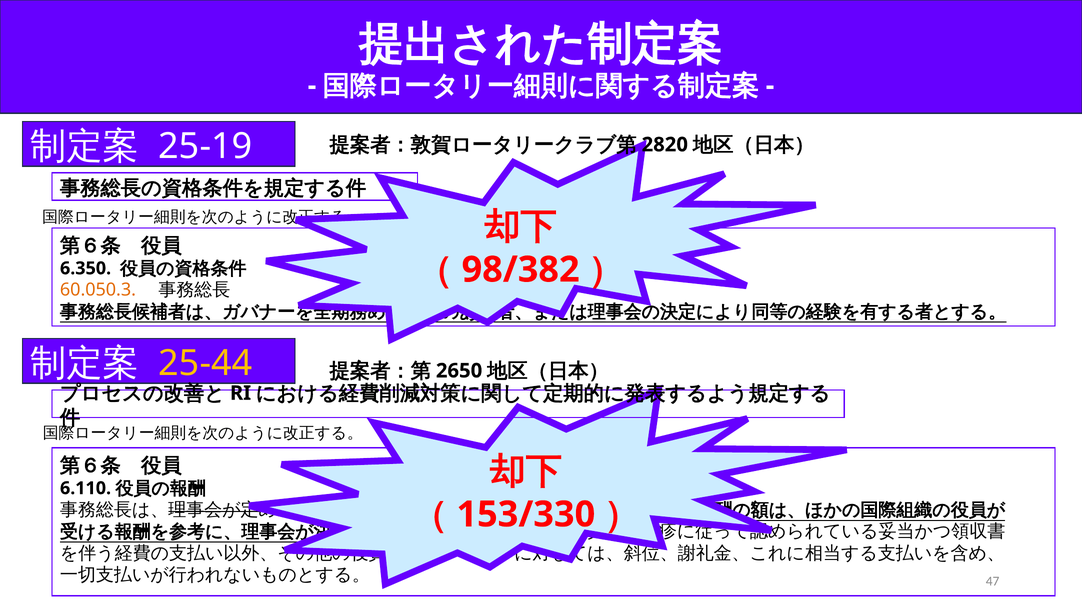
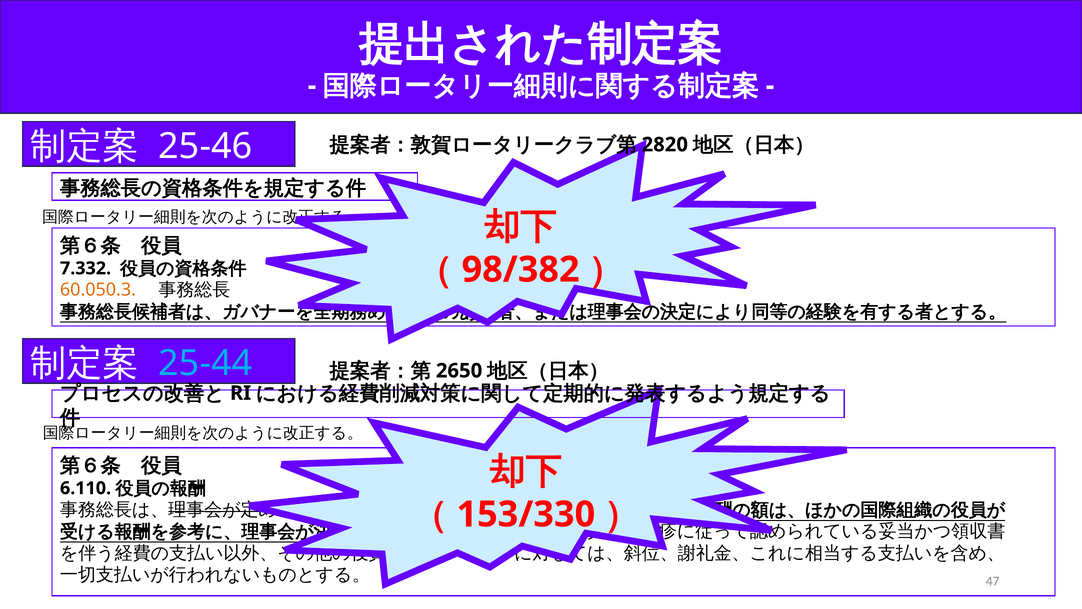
25-19: 25-19 -> 25-46 (205, 146)
6.350: 6.350 -> 7.332 (86, 268)
25-44 colour: yellow -> light blue (205, 363)
